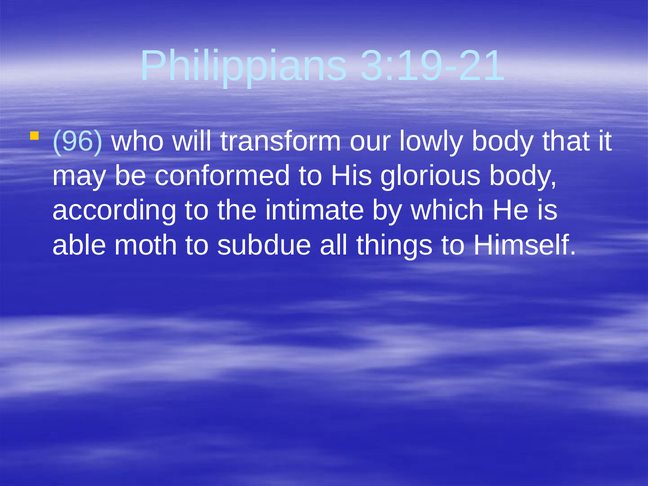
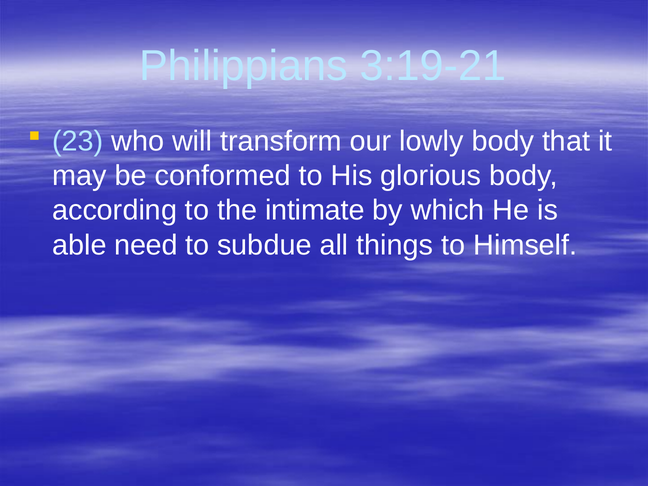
96: 96 -> 23 (78, 141)
moth: moth -> need (146, 245)
